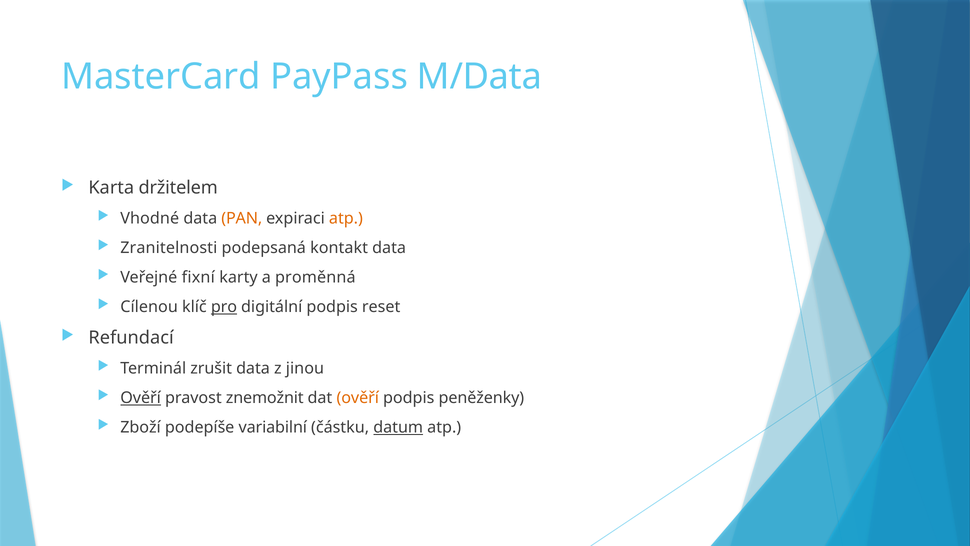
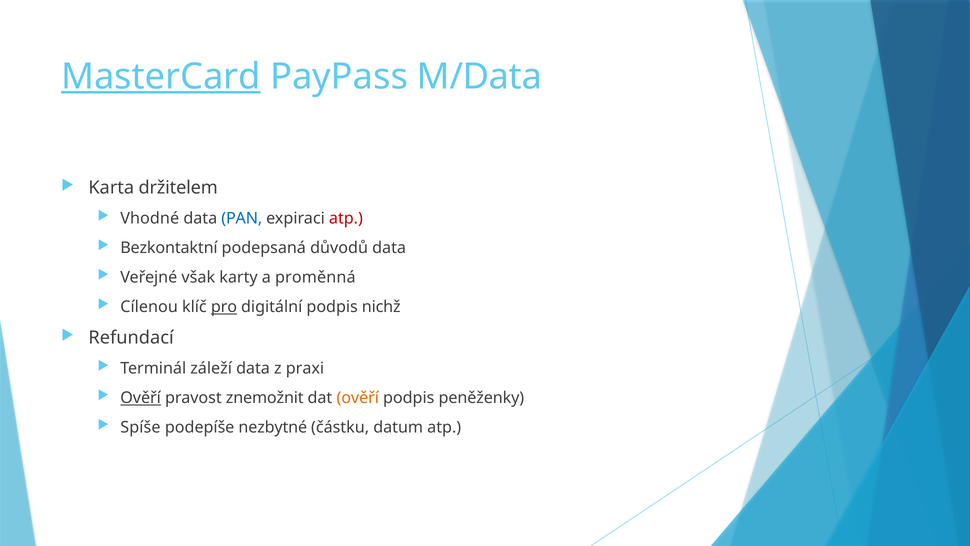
MasterCard underline: none -> present (161, 76)
PAN colour: orange -> blue (242, 218)
atp colour: orange -> red (346, 218)
Zranitelnosti: Zranitelnosti -> Bezkontaktní (169, 248)
kontakt: kontakt -> důvodů (339, 248)
fixní: fixní -> však (198, 277)
reset: reset -> nichž (381, 307)
zrušit: zrušit -> záleží (211, 368)
jinou: jinou -> praxi (305, 368)
Zboží: Zboží -> Spíše (140, 427)
variabilní: variabilní -> nezbytné (273, 427)
datum underline: present -> none (398, 427)
